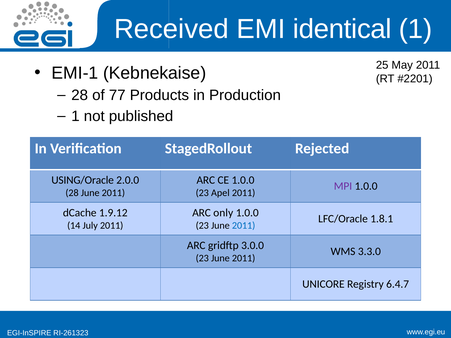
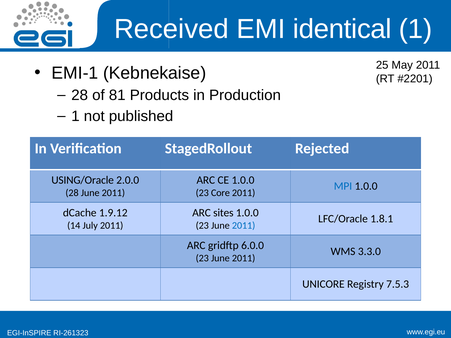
77: 77 -> 81 (117, 95)
MPI colour: purple -> blue (343, 186)
Apel: Apel -> Core (220, 193)
only: only -> sites (223, 213)
3.0.0: 3.0.0 -> 6.0.0 (253, 246)
6.4.7: 6.4.7 -> 7.5.3 (398, 284)
